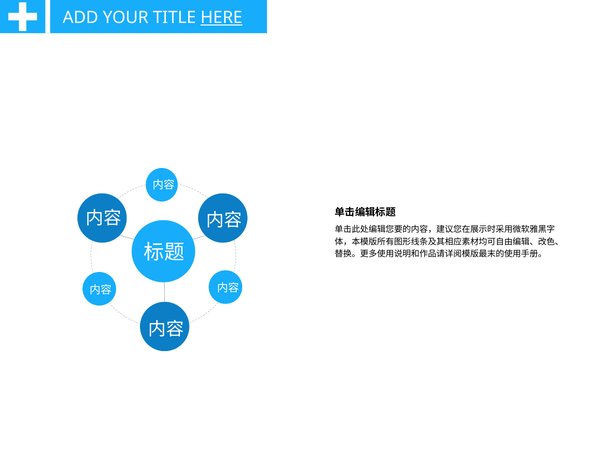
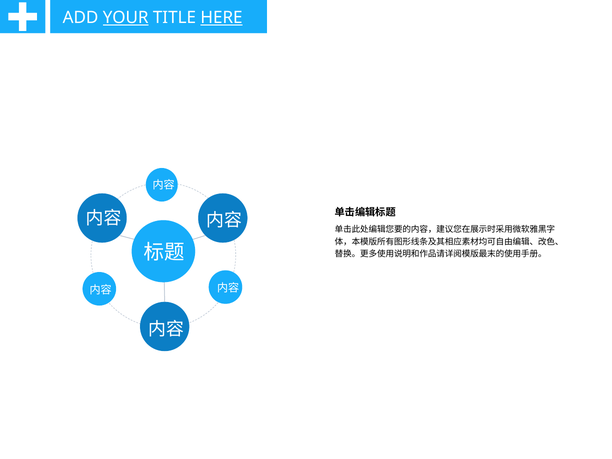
YOUR underline: none -> present (126, 18)
